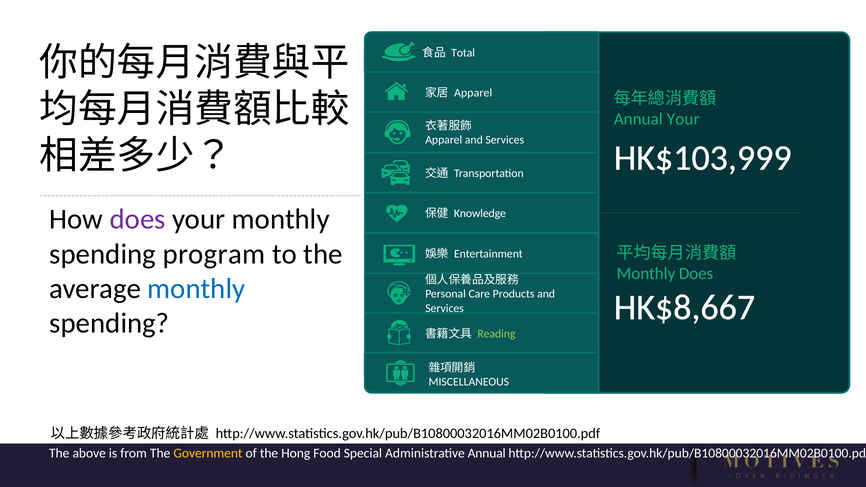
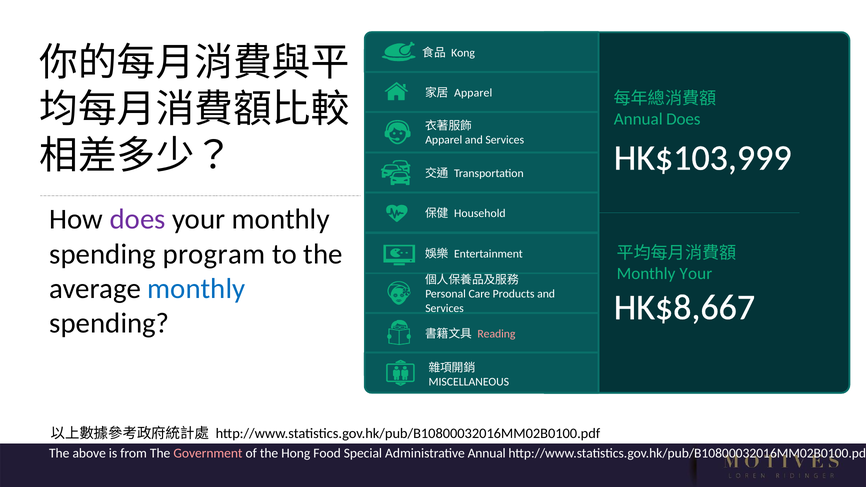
Total: Total -> Kong (463, 53)
Annual Your: Your -> Does (683, 119)
Knowledge: Knowledge -> Household (480, 213)
Monthly Does: Does -> Your (696, 274)
Reading colour: light green -> pink (496, 334)
Government colour: yellow -> pink (208, 454)
